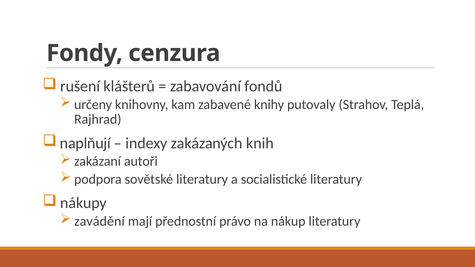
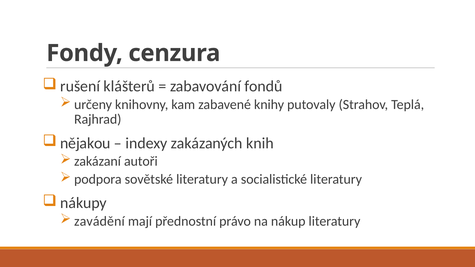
naplňují: naplňují -> nějakou (85, 143)
